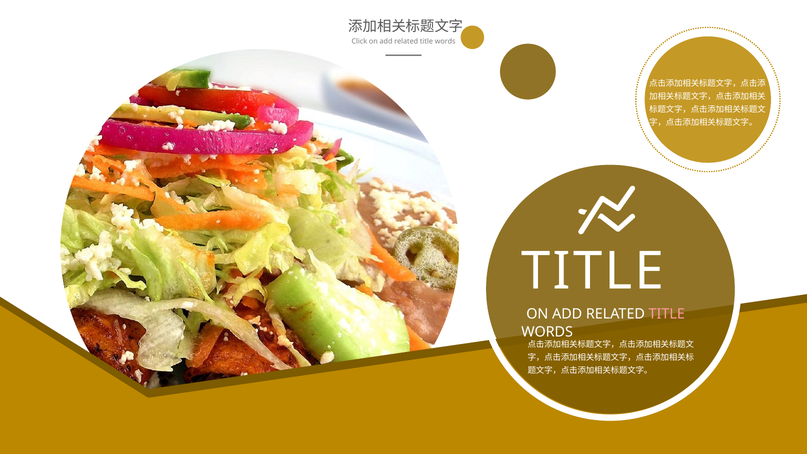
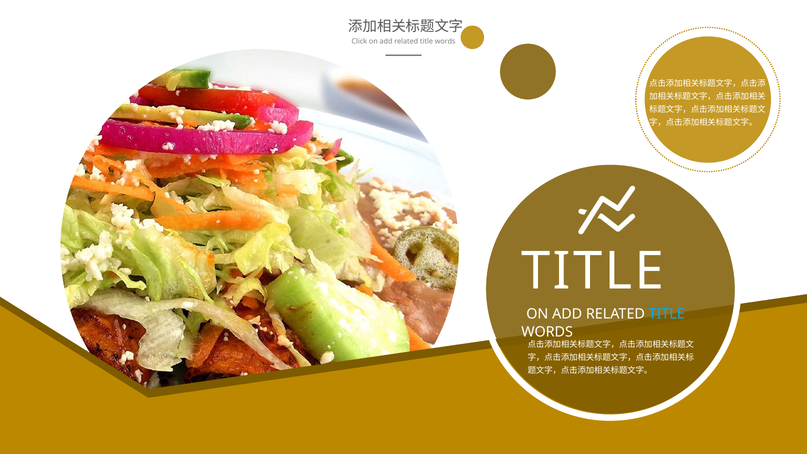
TITLE colour: pink -> light blue (667, 314)
